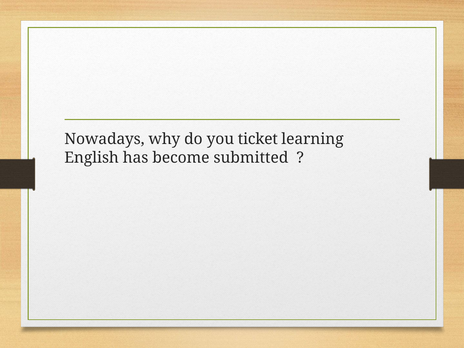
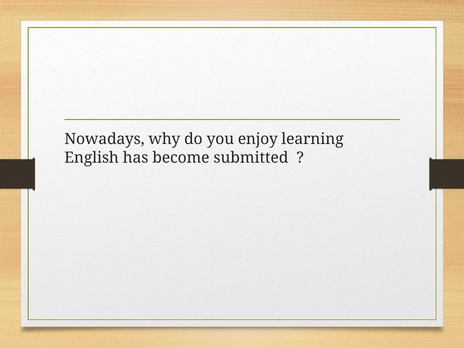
ticket: ticket -> enjoy (258, 139)
